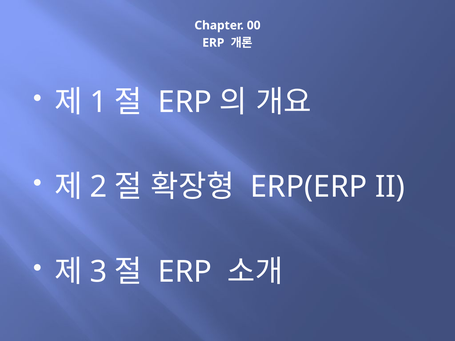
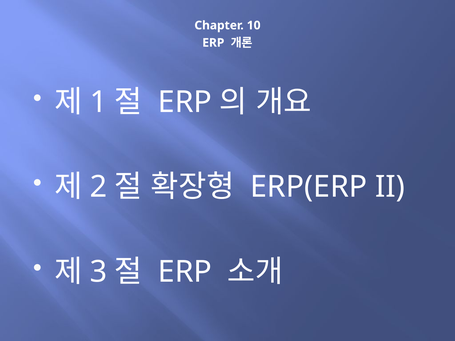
00: 00 -> 10 (254, 25)
